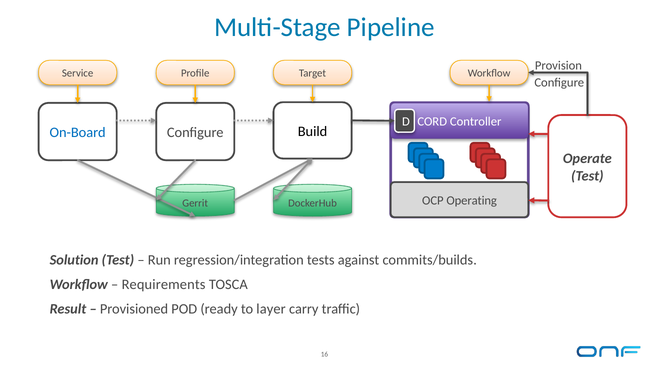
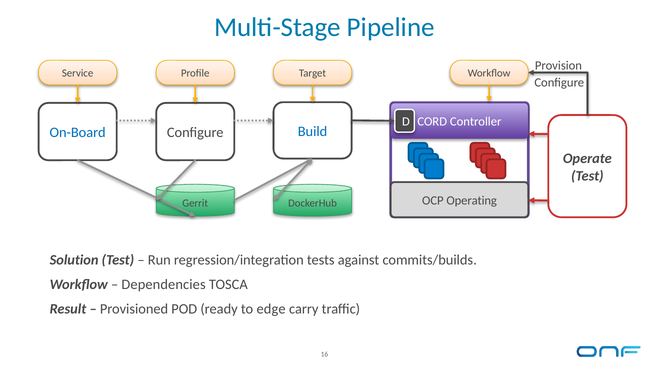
Build colour: black -> blue (313, 131)
Requirements: Requirements -> Dependencies (164, 285)
layer: layer -> edge (271, 309)
